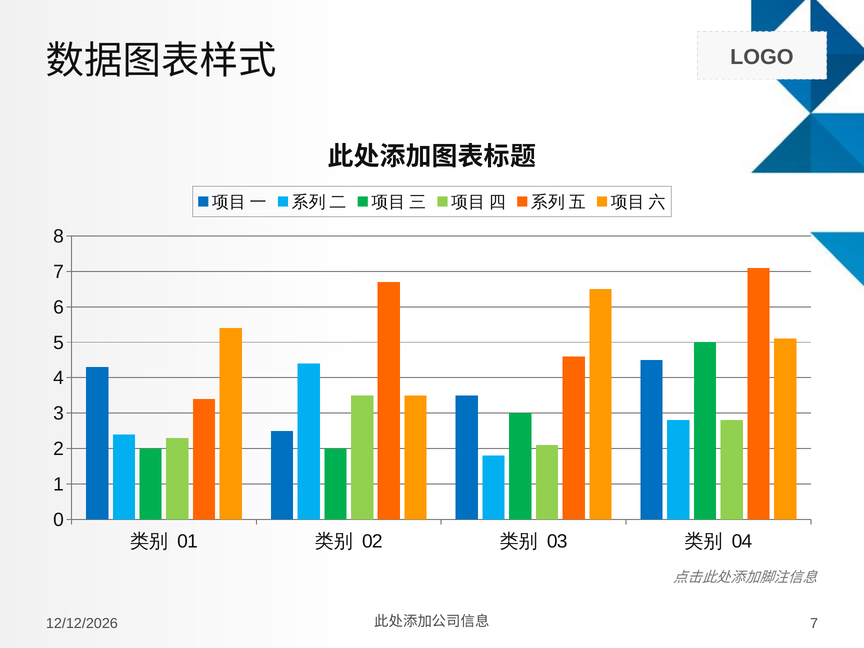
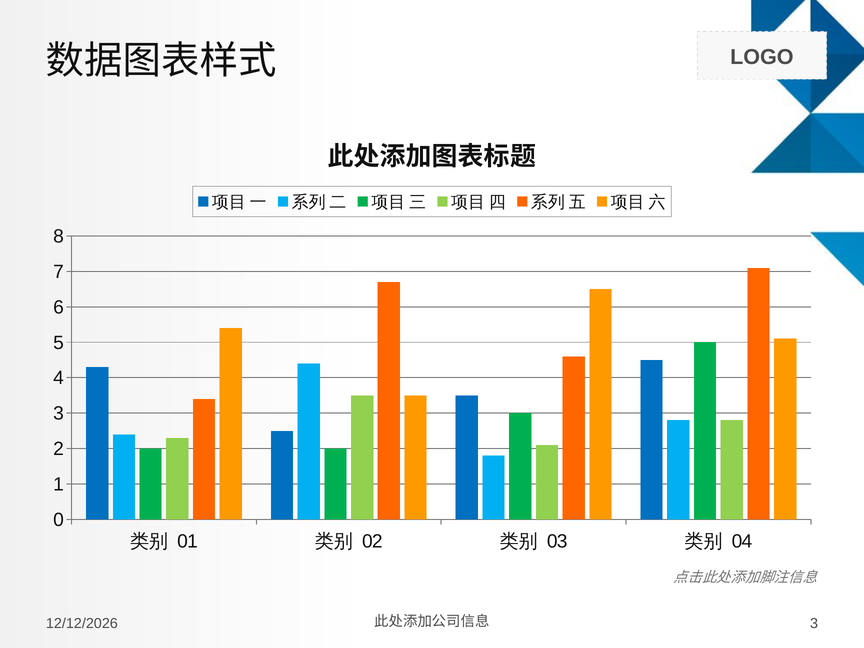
7: 7 -> 3 (814, 623)
